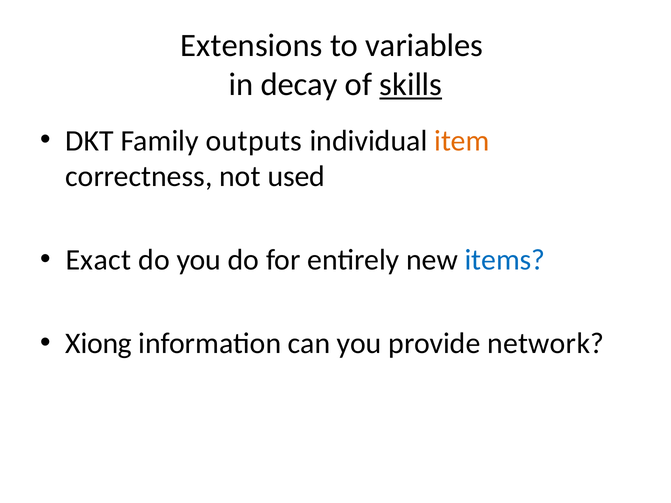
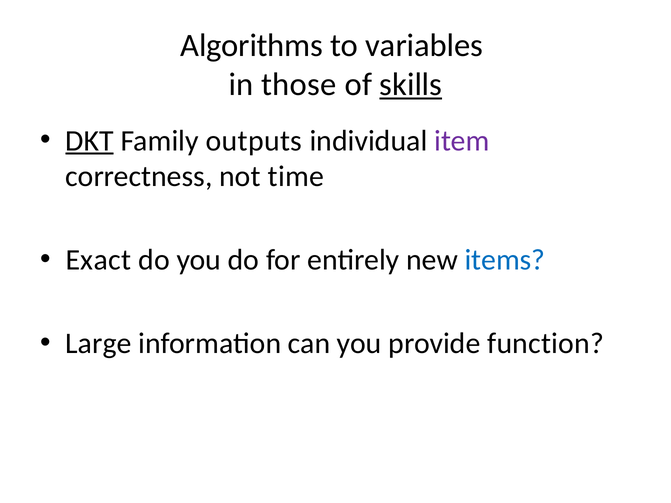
Extensions: Extensions -> Algorithms (252, 45)
decay: decay -> those (299, 84)
DKT underline: none -> present (90, 141)
item colour: orange -> purple (462, 141)
used: used -> time (296, 177)
Xiong: Xiong -> Large (99, 344)
network: network -> function (546, 344)
